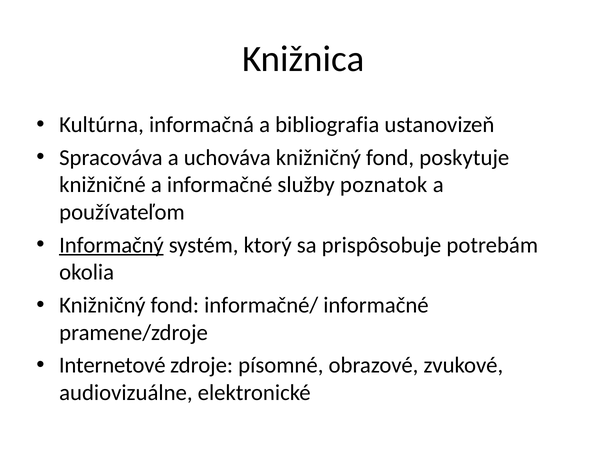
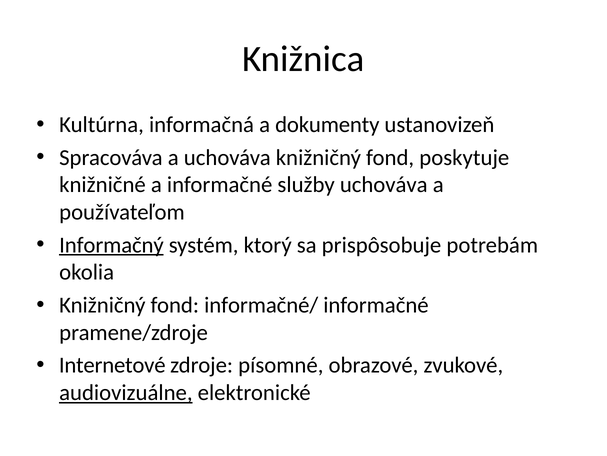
bibliografia: bibliografia -> dokumenty (327, 125)
služby poznatok: poznatok -> uchováva (384, 185)
audiovizuálne underline: none -> present (126, 392)
